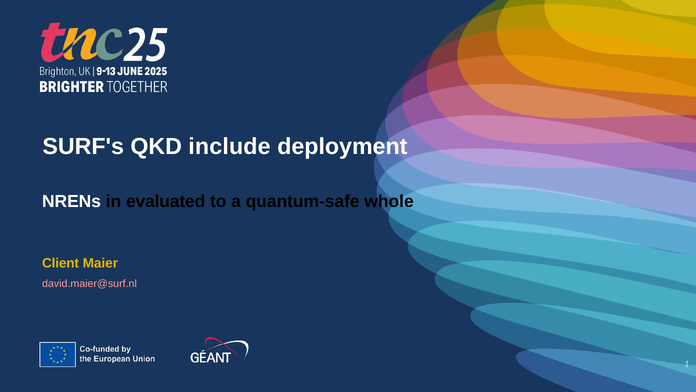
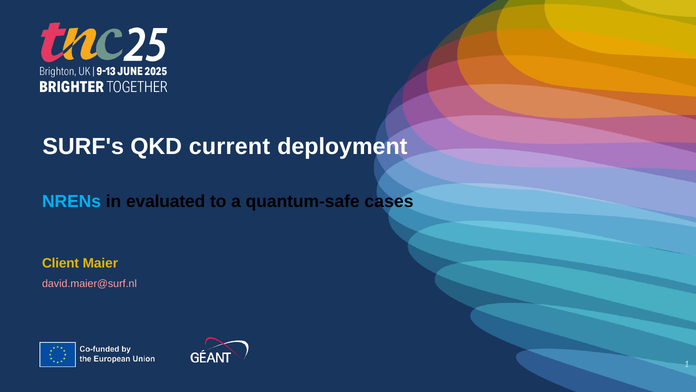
include: include -> current (229, 146)
NRENs colour: white -> light blue (71, 201)
whole: whole -> cases (389, 201)
